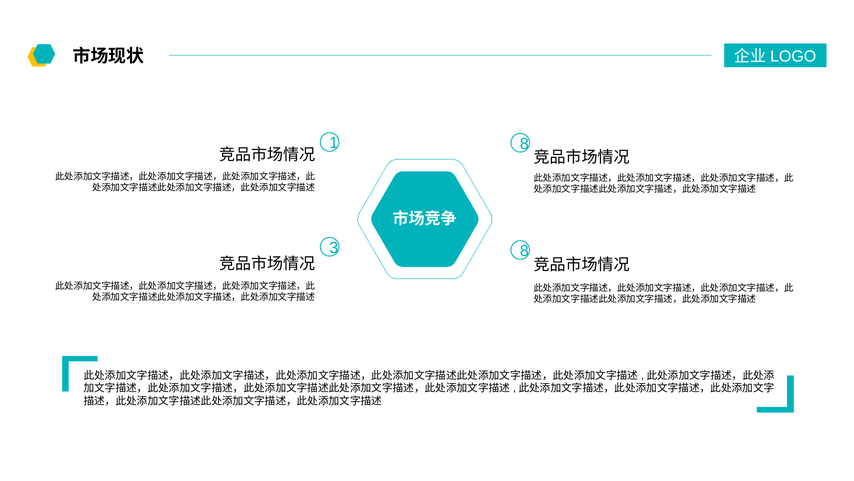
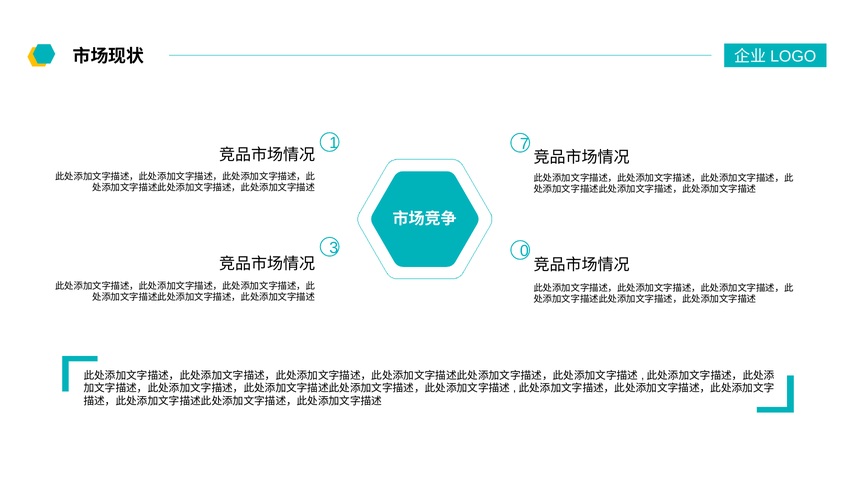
1 8: 8 -> 7 (524, 144)
3 8: 8 -> 0 (524, 251)
